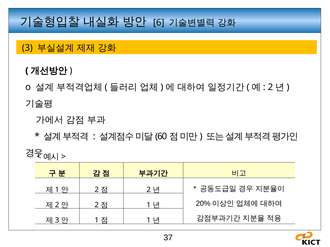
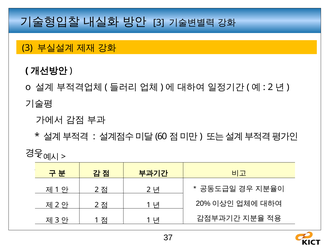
6: 6 -> 3 (159, 23)
